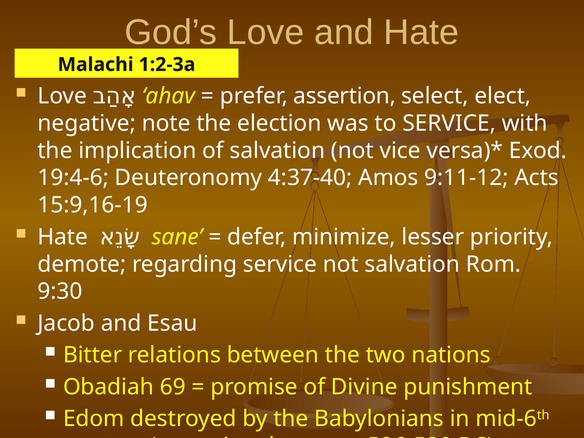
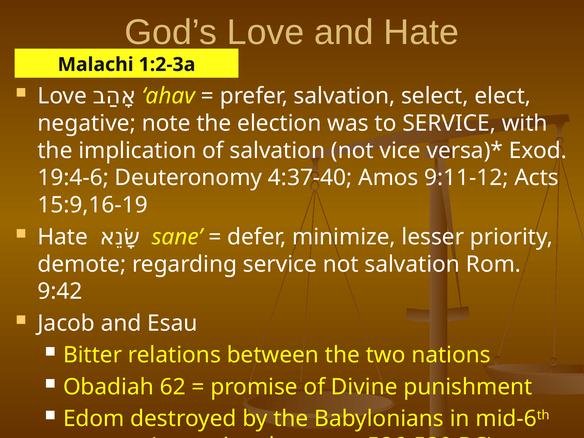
prefer assertion: assertion -> salvation (344, 96)
9:30: 9:30 -> 9:42 (60, 291)
69: 69 -> 62 (173, 387)
